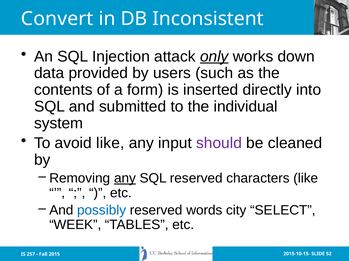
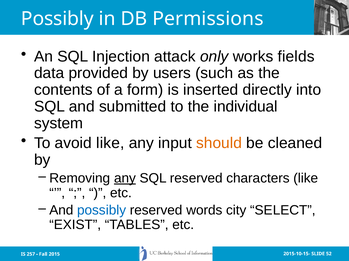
Convert: Convert -> Possibly (57, 19)
Inconsistent: Inconsistent -> Permissions (208, 19)
only underline: present -> none (214, 57)
down: down -> fields (296, 57)
should colour: purple -> orange (219, 143)
WEEK: WEEK -> EXIST (75, 225)
